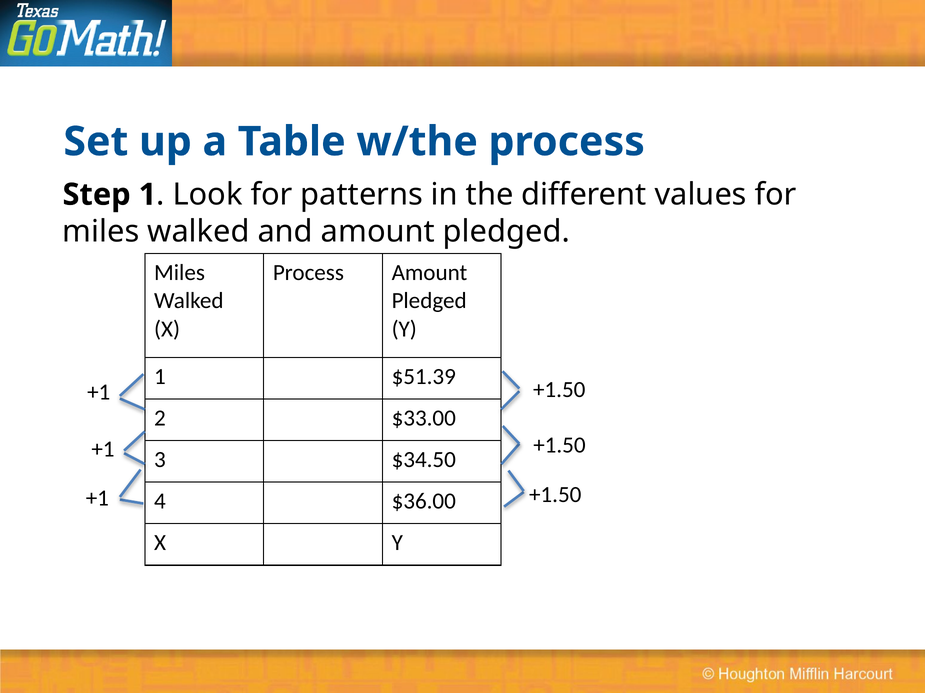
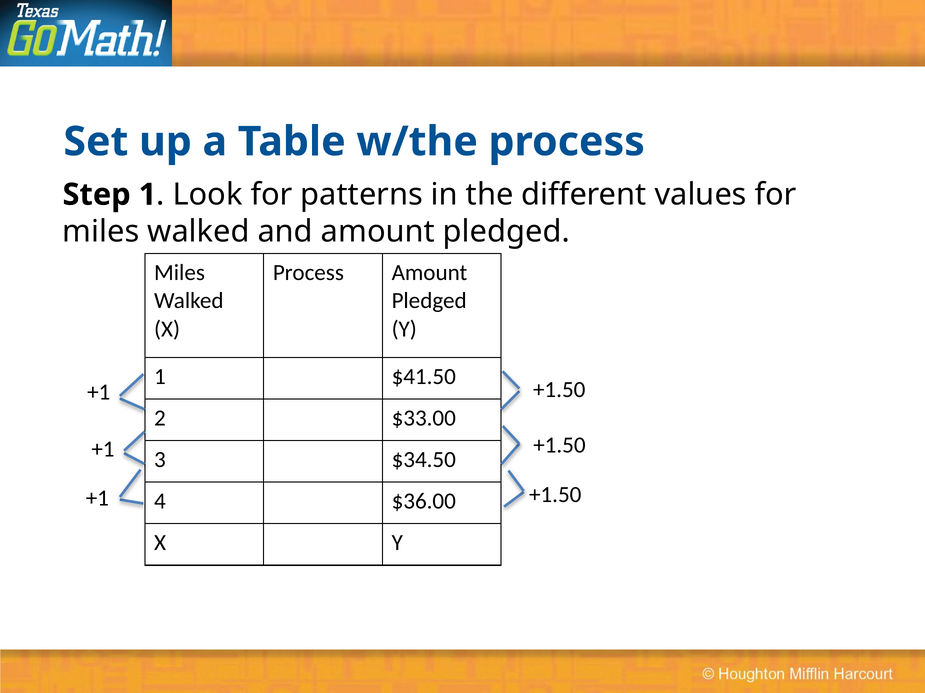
$51.39: $51.39 -> $41.50 (424, 377)
